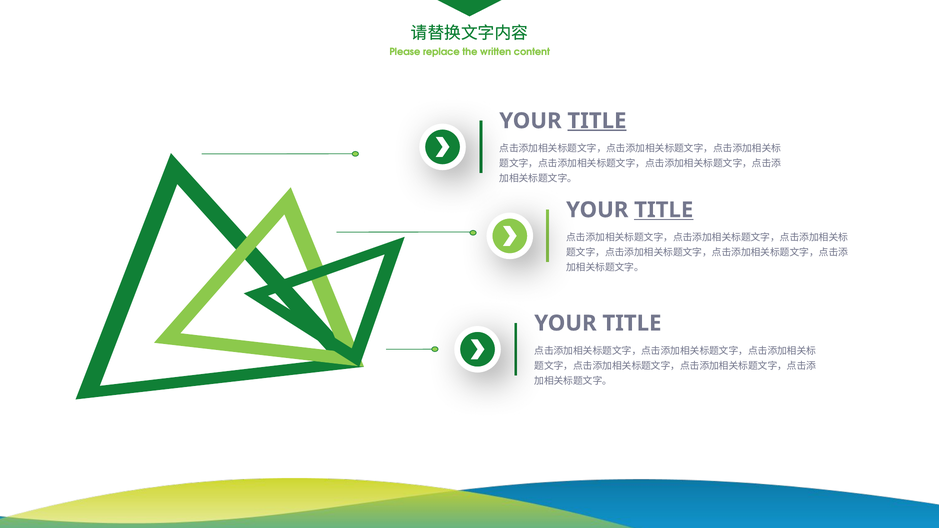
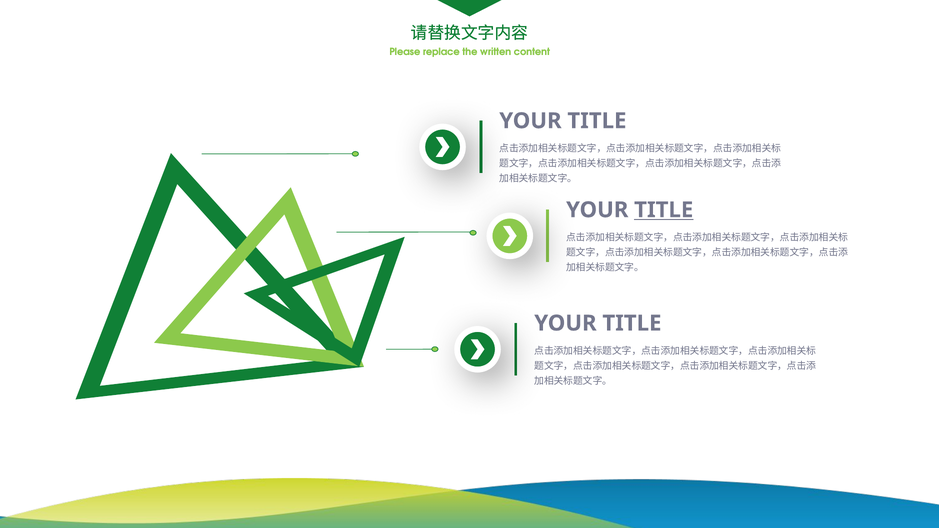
TITLE underline: present -> none (597, 121)
